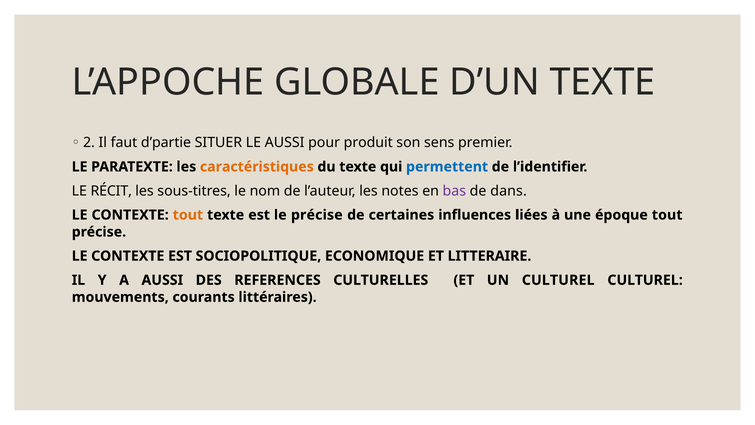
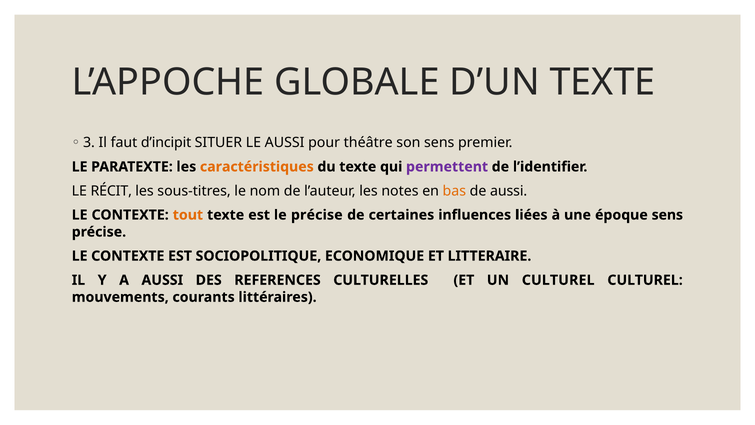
2: 2 -> 3 (89, 143)
d’partie: d’partie -> d’incipit (166, 143)
produit: produit -> théâtre (368, 143)
permettent colour: blue -> purple (447, 167)
bas colour: purple -> orange (454, 191)
de dans: dans -> aussi (509, 191)
époque tout: tout -> sens (667, 215)
